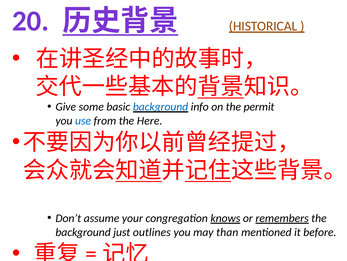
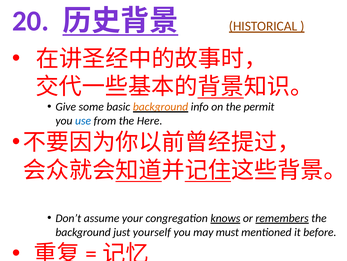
background colour: blue -> orange (161, 107)
outlines: outlines -> yourself (152, 232)
than: than -> must (227, 232)
